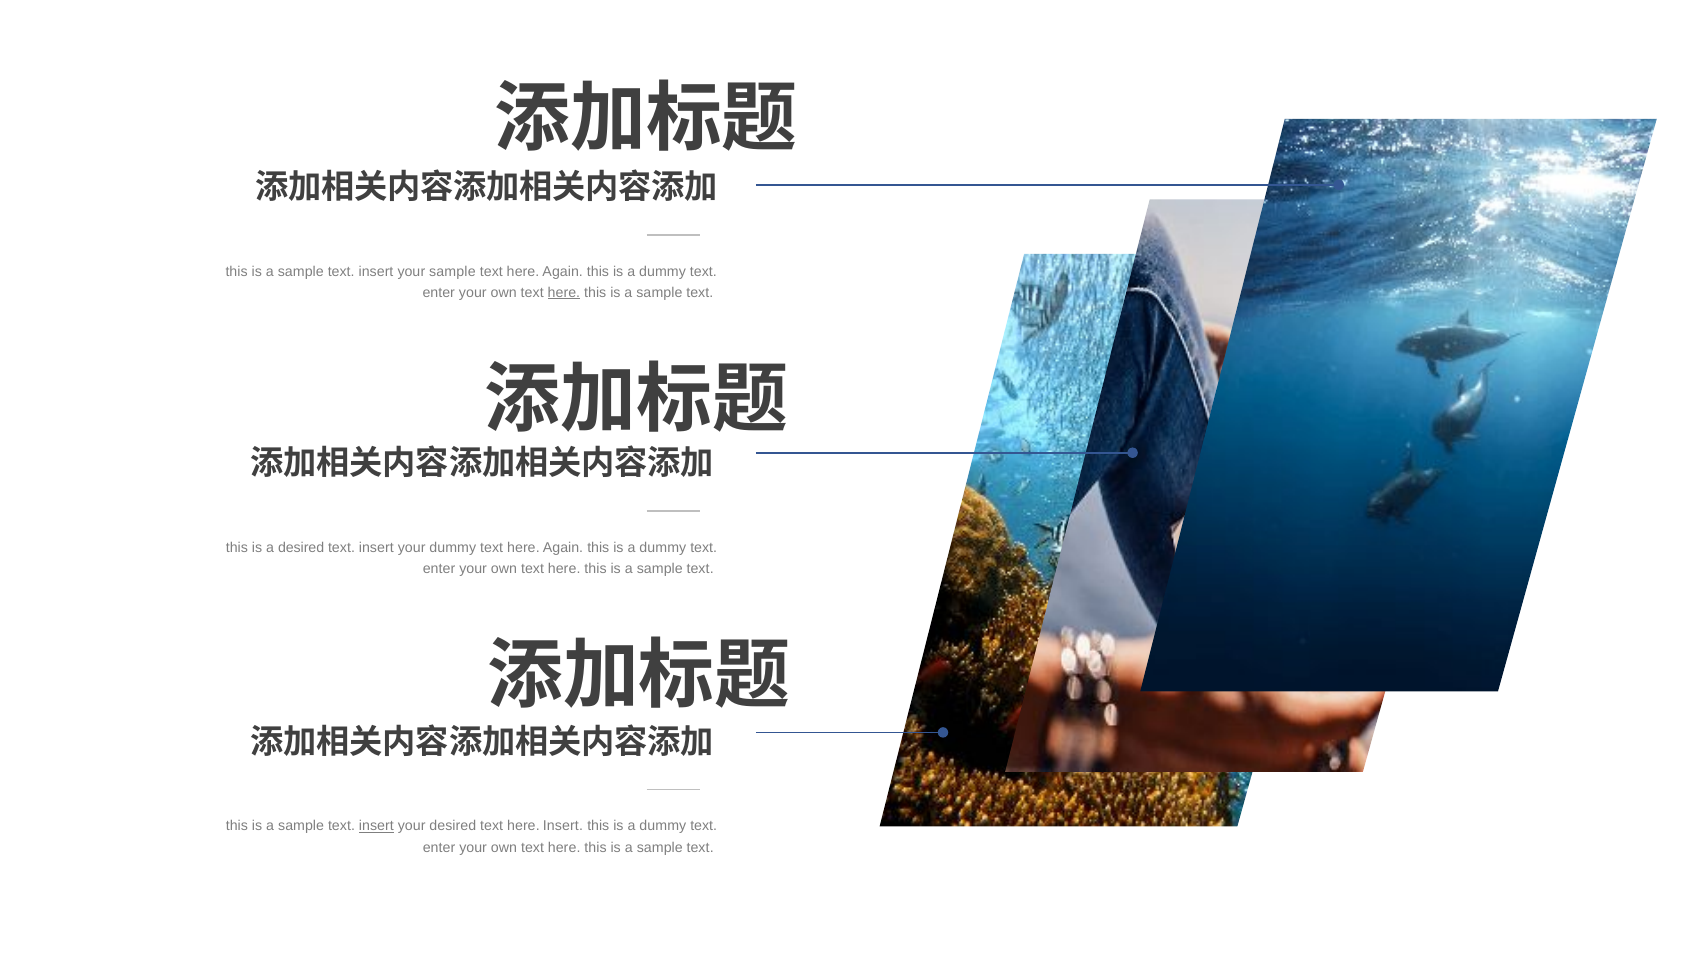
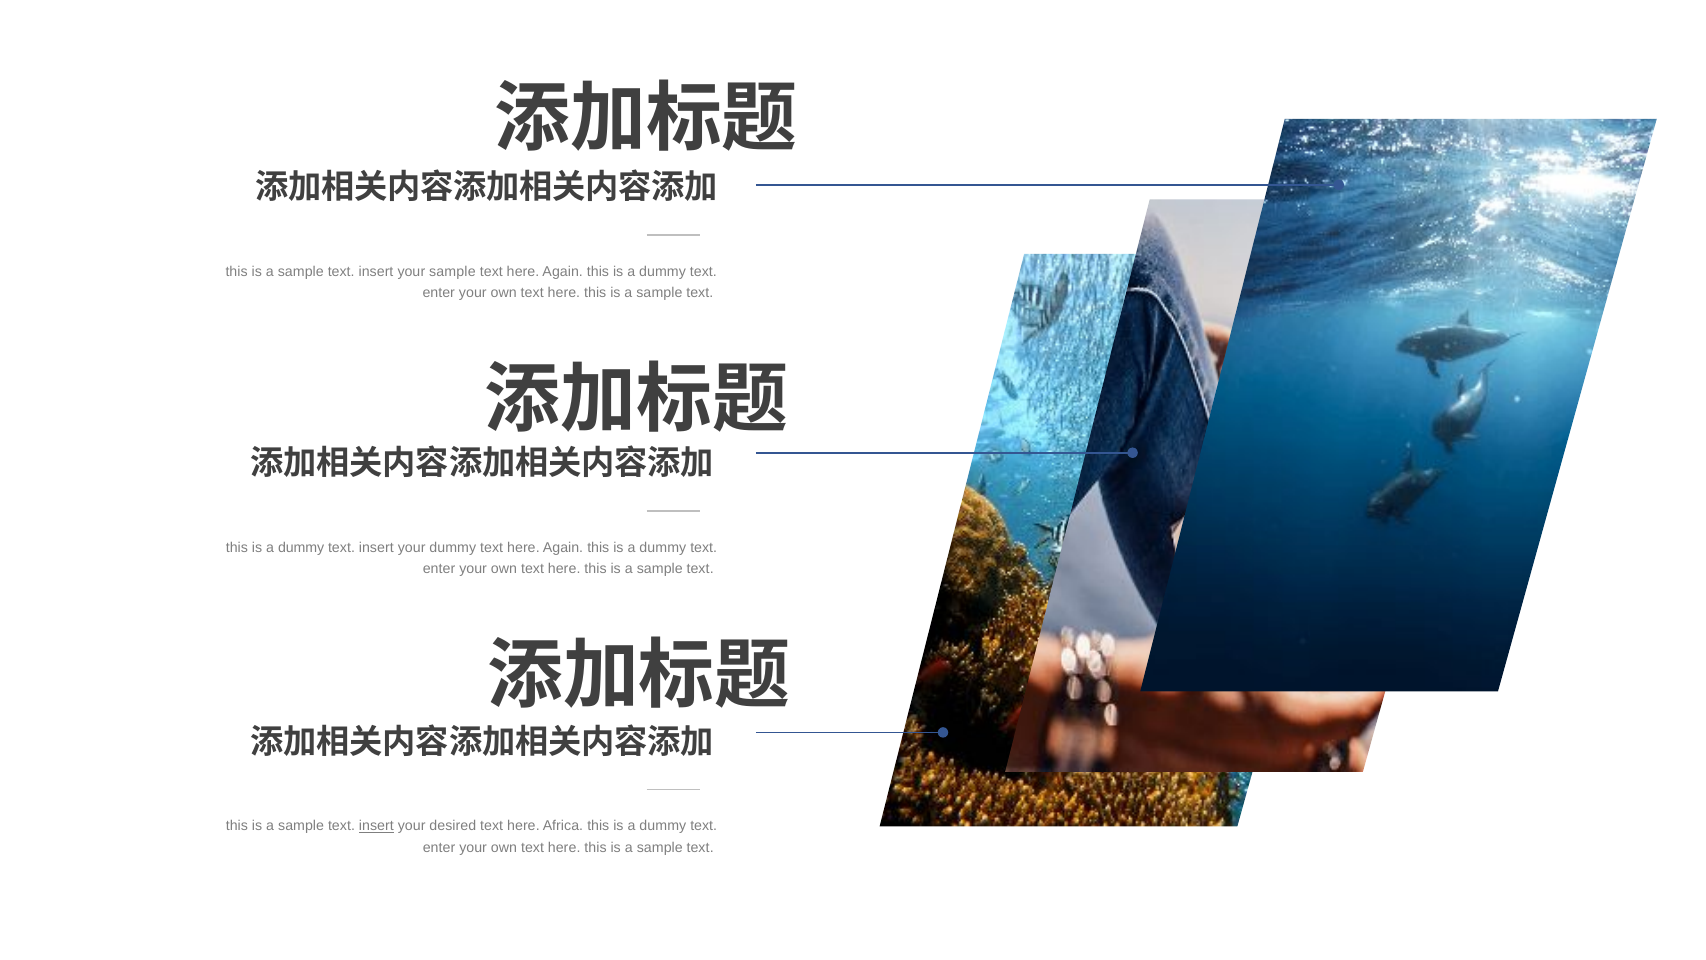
here underline: present -> none (564, 293)
desired: desired -> dummy (301, 547)
here Insert: Insert -> Africa (563, 826)
